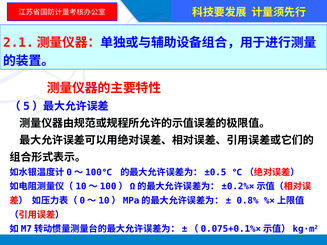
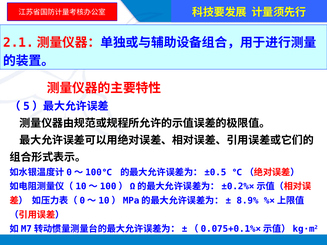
0.8%: 0.8% -> 8.9% (247, 201)
